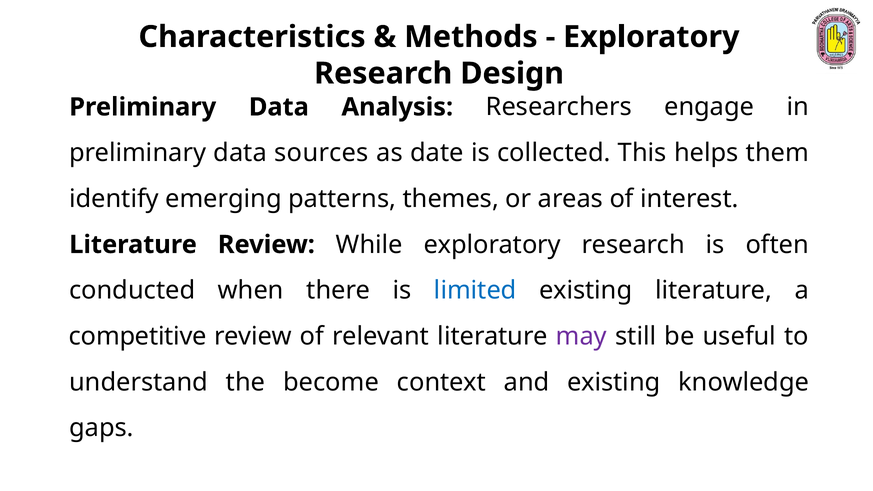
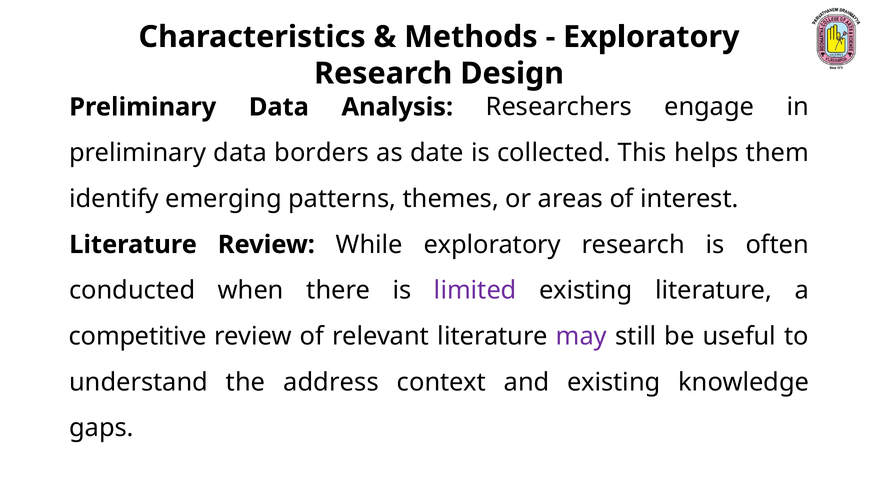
sources: sources -> borders (322, 153)
limited colour: blue -> purple (475, 291)
become: become -> address (331, 382)
